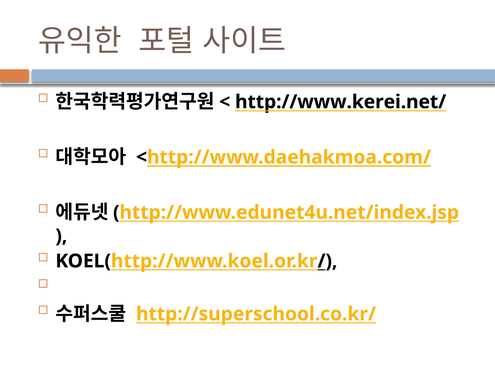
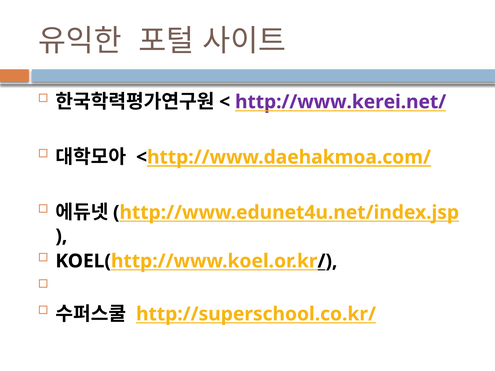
http://www.kerei.net/ colour: black -> purple (341, 102)
